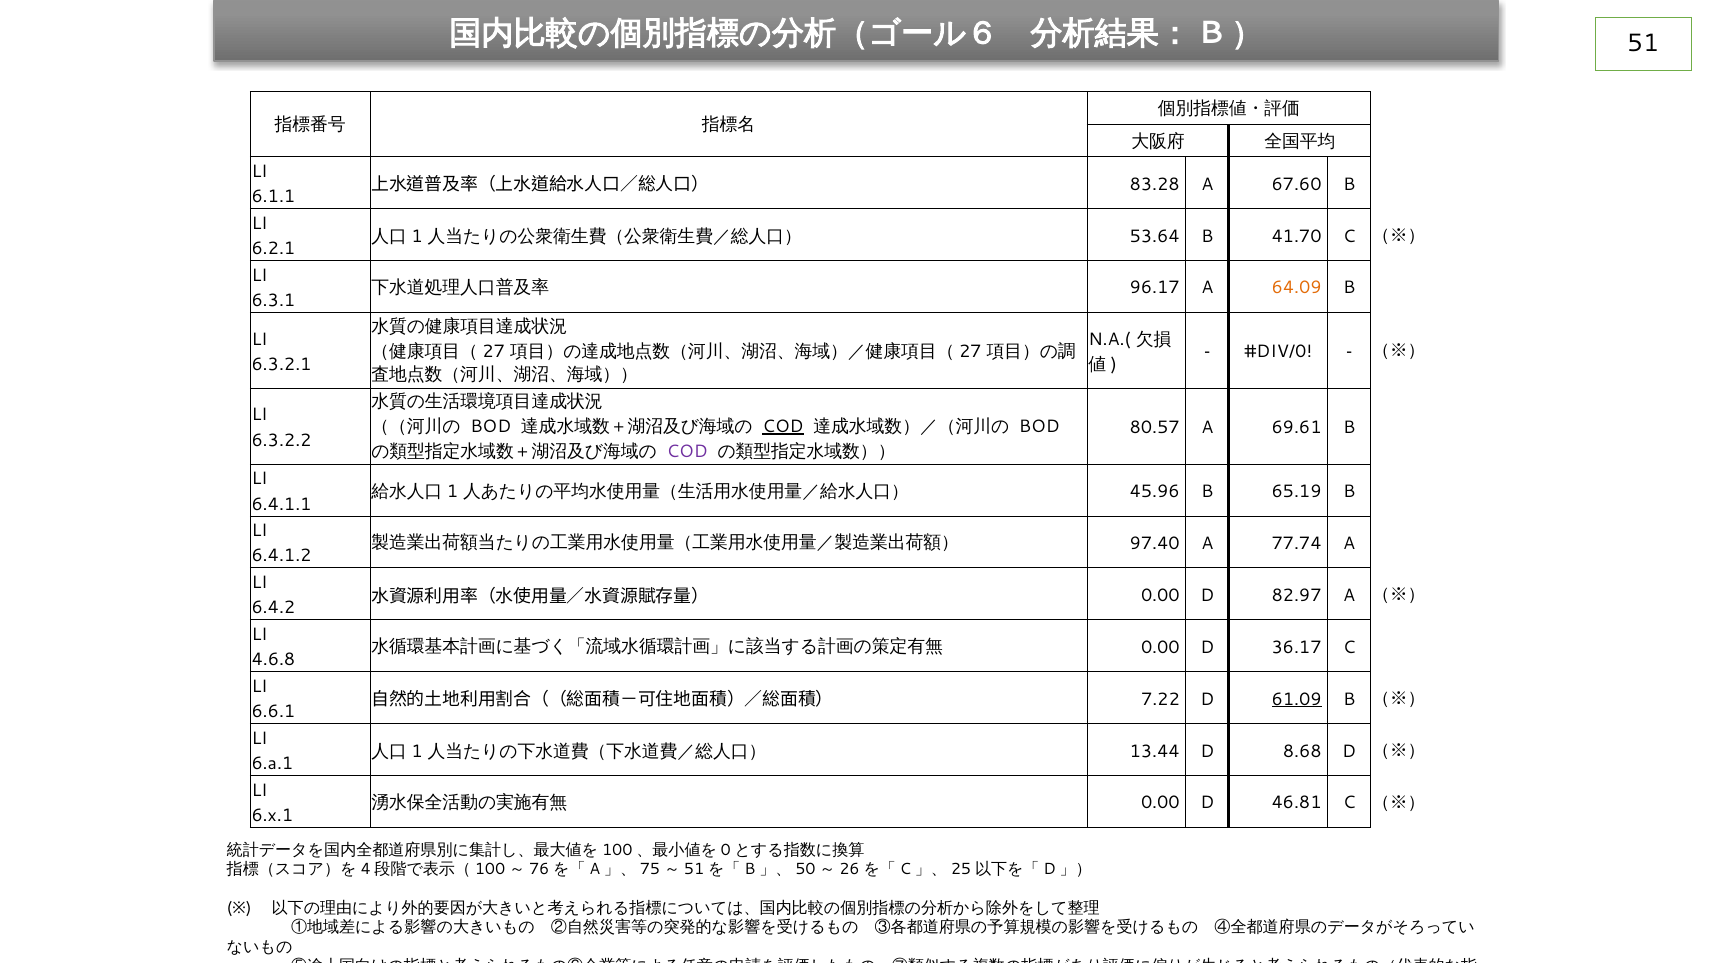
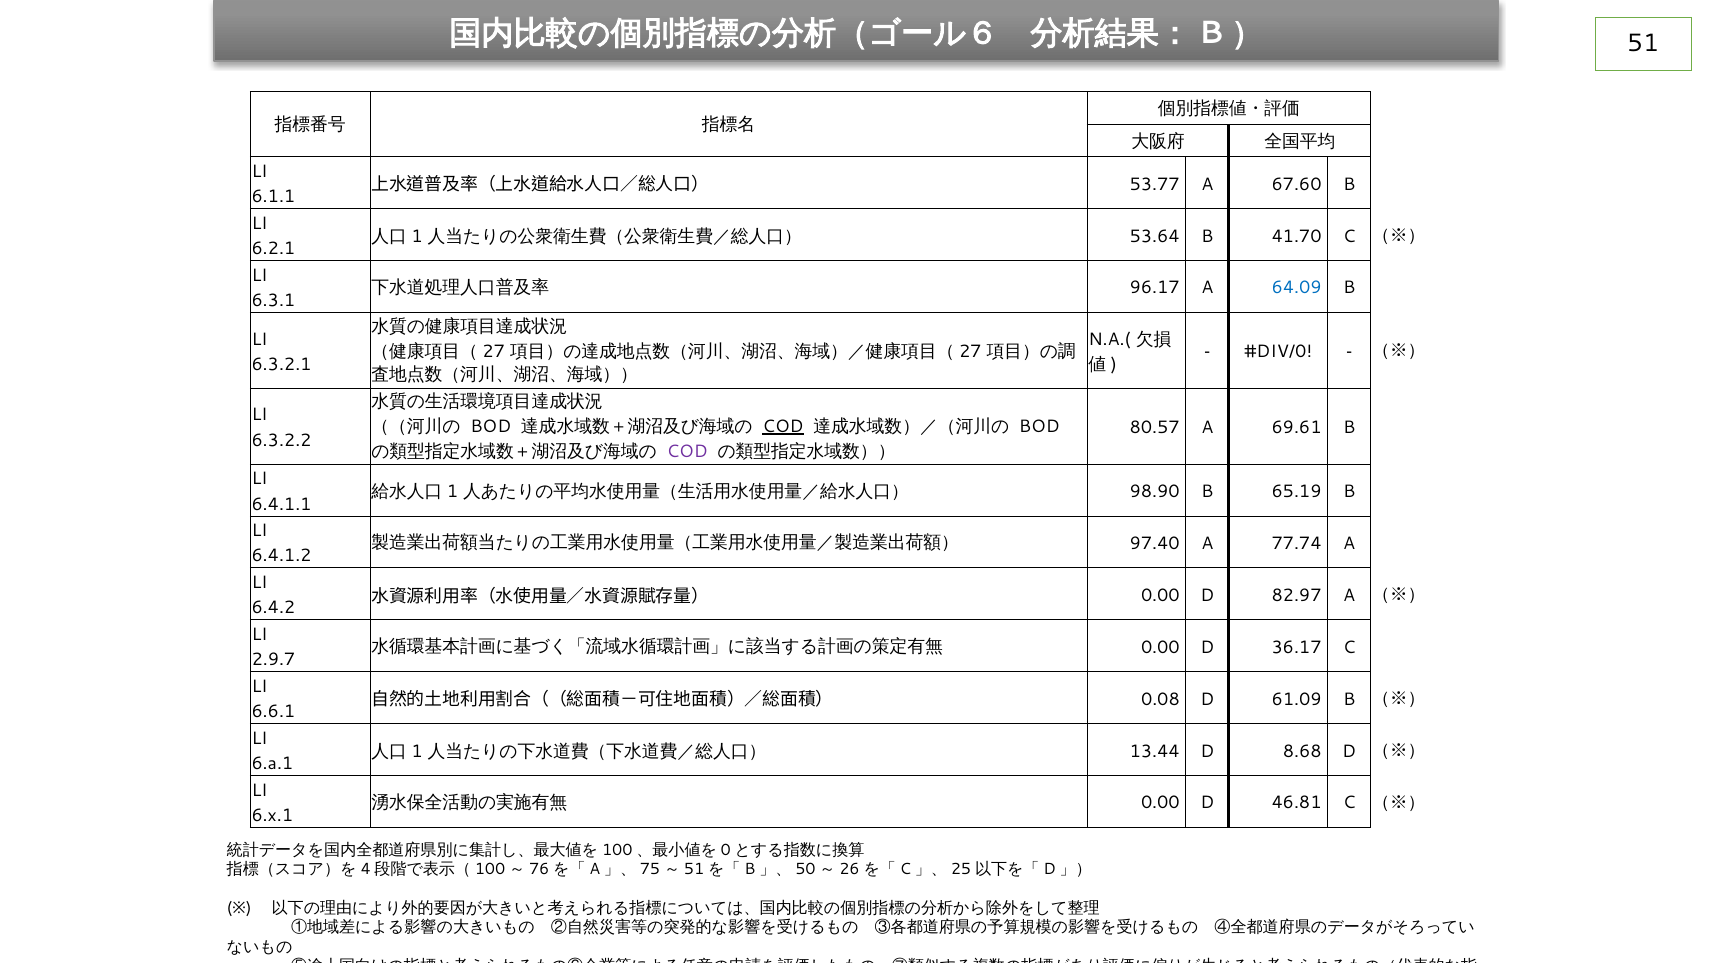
83.28: 83.28 -> 53.77 (1155, 184)
64.09 colour: orange -> blue (1297, 288)
45.96: 45.96 -> 98.90 (1155, 492)
4.6.8: 4.6.8 -> 2.9.7 (273, 660)
7.22: 7.22 -> 0.08 (1160, 700)
61.09 underline: present -> none (1297, 700)
